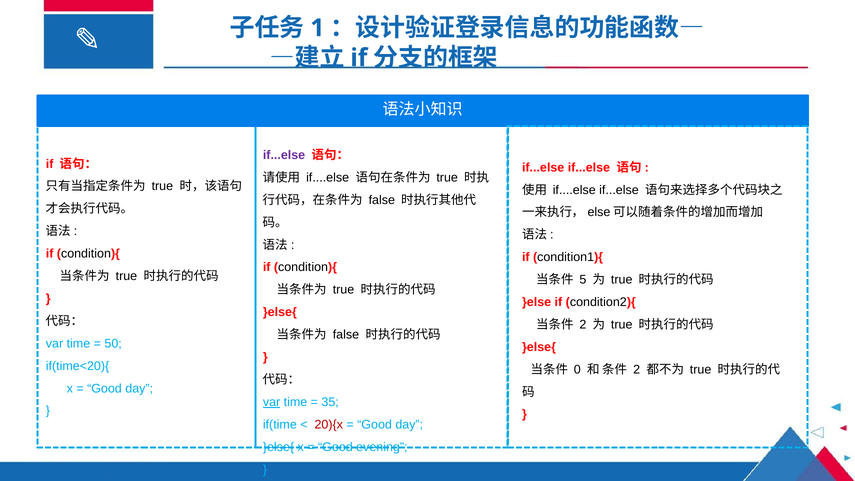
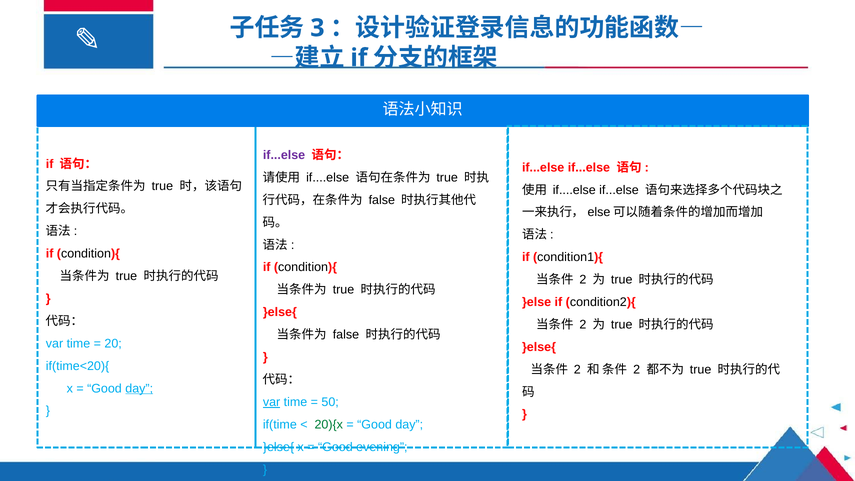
1: 1 -> 3 (317, 28)
5: 5 -> 2 (583, 280)
50: 50 -> 20 (113, 343)
0: 0 -> 2 (577, 369)
day underline: none -> present (139, 388)
35: 35 -> 50 (330, 402)
20){x colour: red -> green (329, 424)
